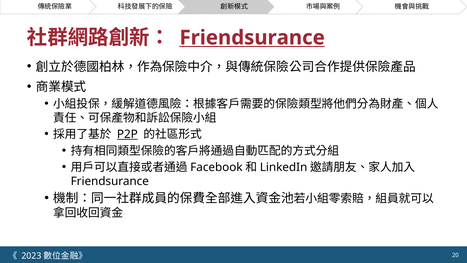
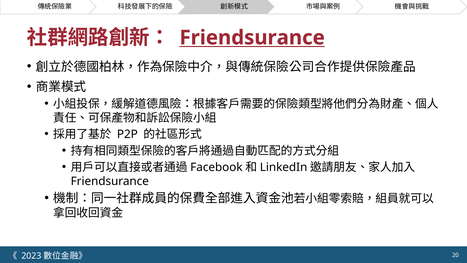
P2P underline: present -> none (127, 134)
